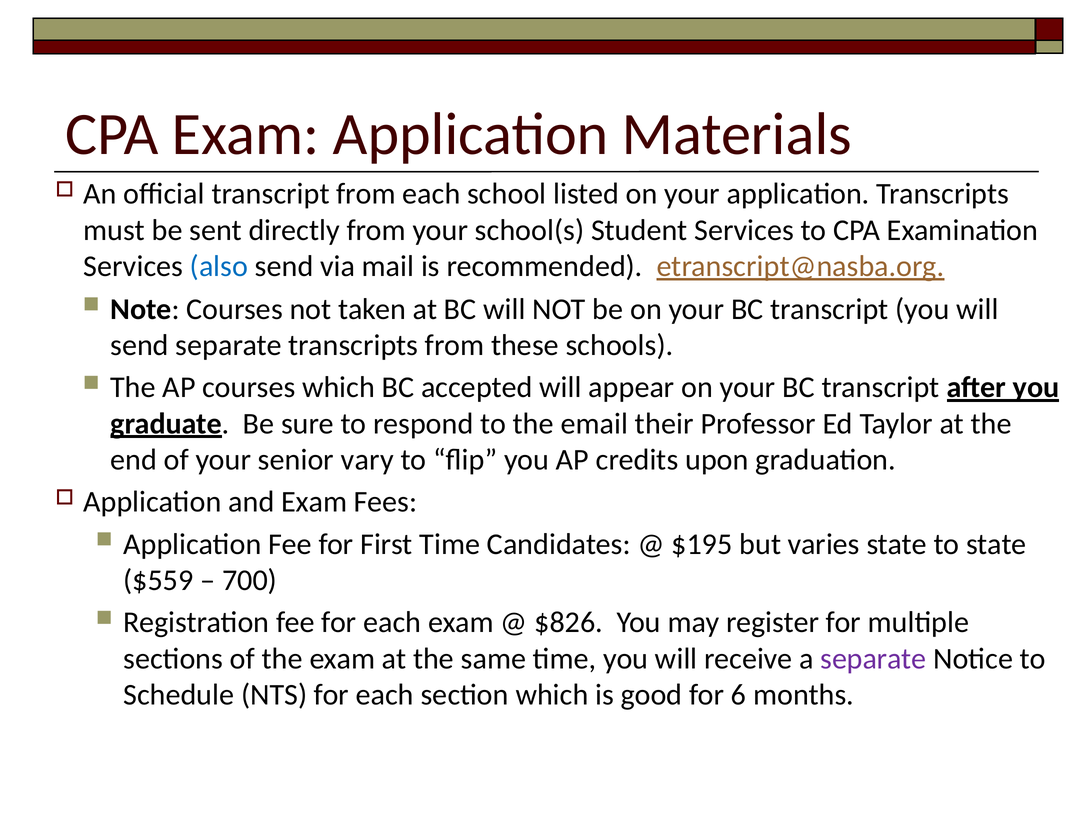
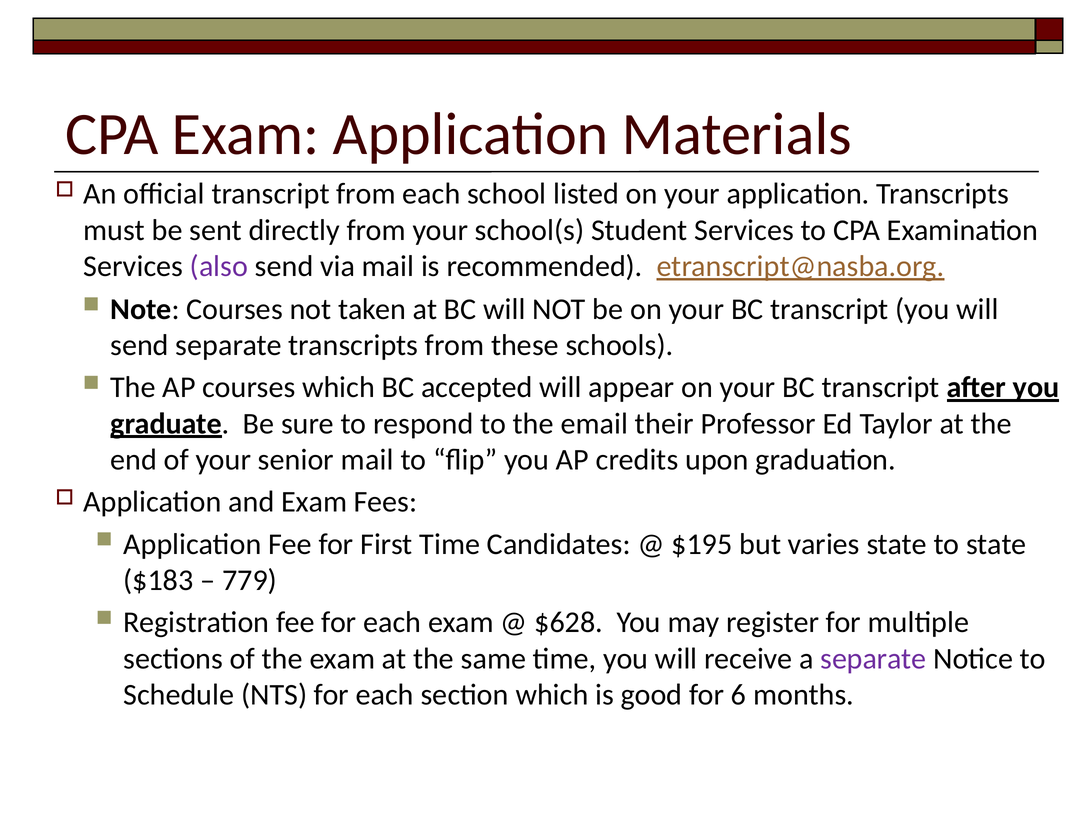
also colour: blue -> purple (219, 266)
senior vary: vary -> mail (367, 460)
$559: $559 -> $183 (158, 580)
700: 700 -> 779 (250, 580)
$826: $826 -> $628 (569, 622)
